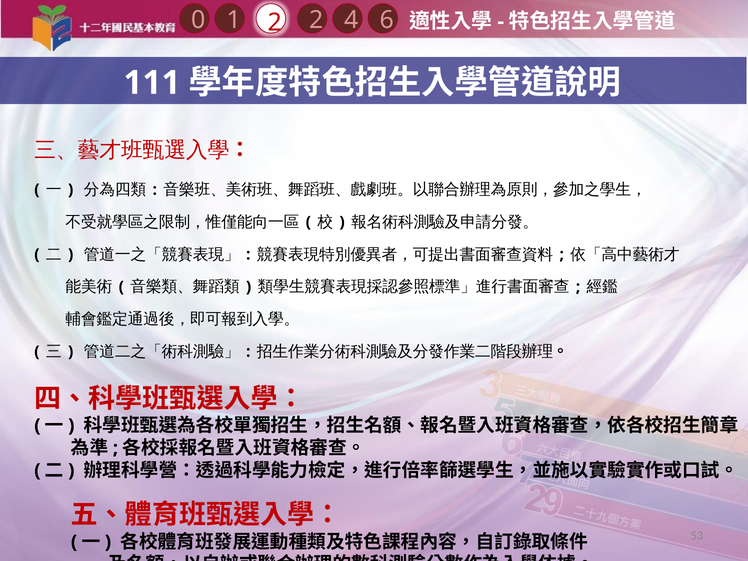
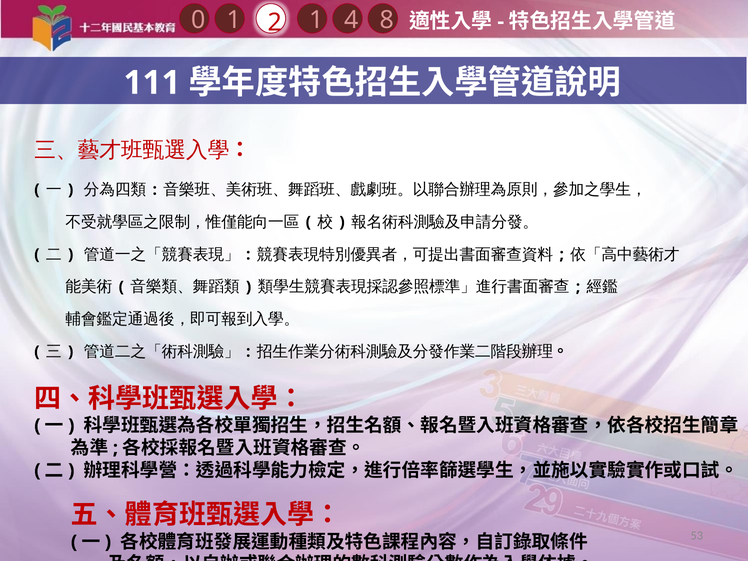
6: 6 -> 8 (387, 20)
2 2: 2 -> 1 (316, 20)
